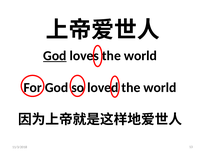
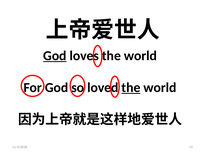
the underline: none -> present (131, 87)
